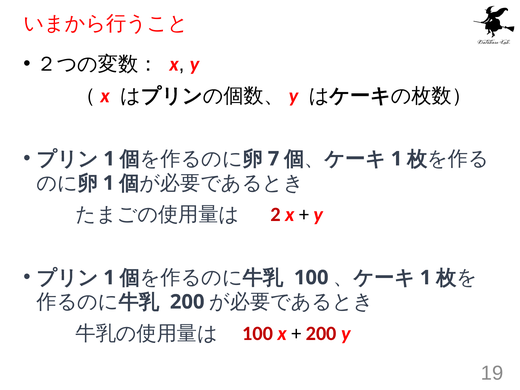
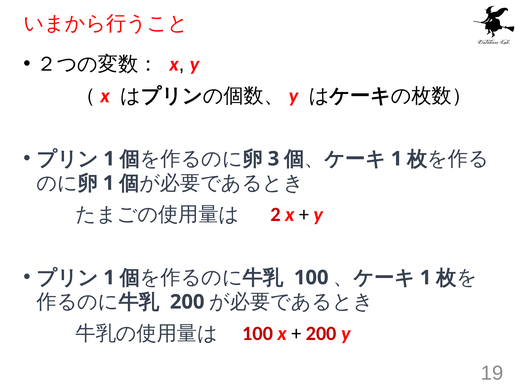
7: 7 -> 3 (274, 159)
